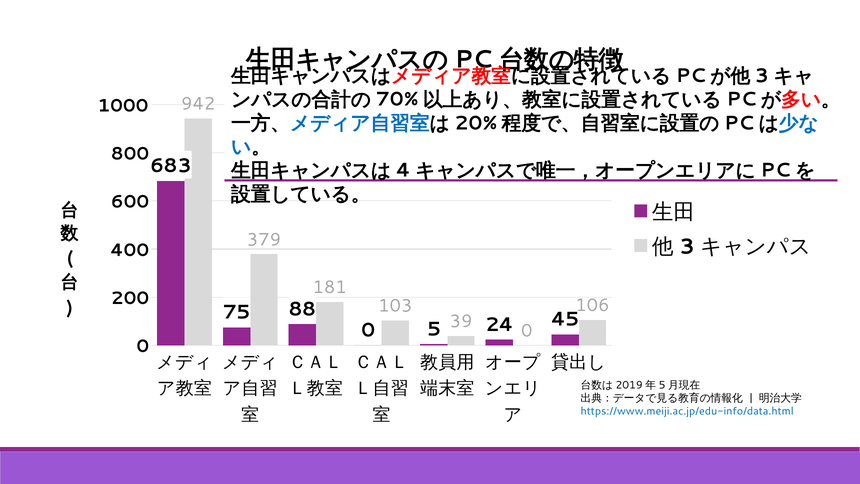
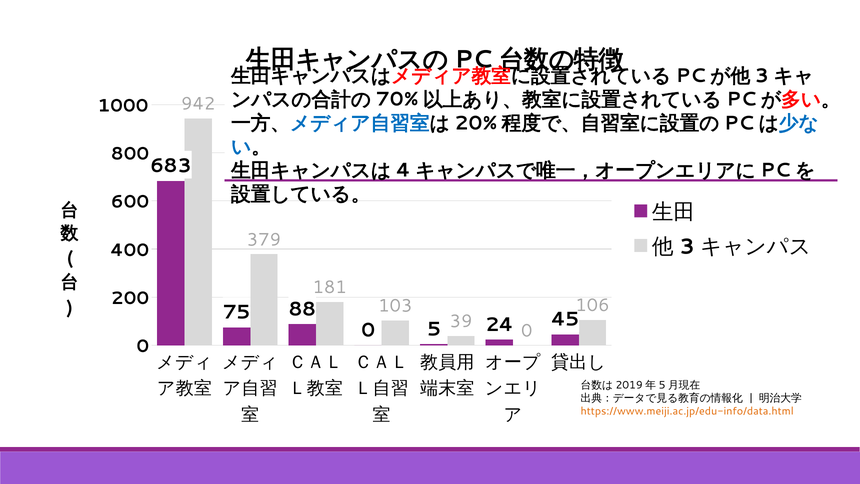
https://www.meiji.ac.jp/edu-info/data.html colour: blue -> orange (687, 411)
